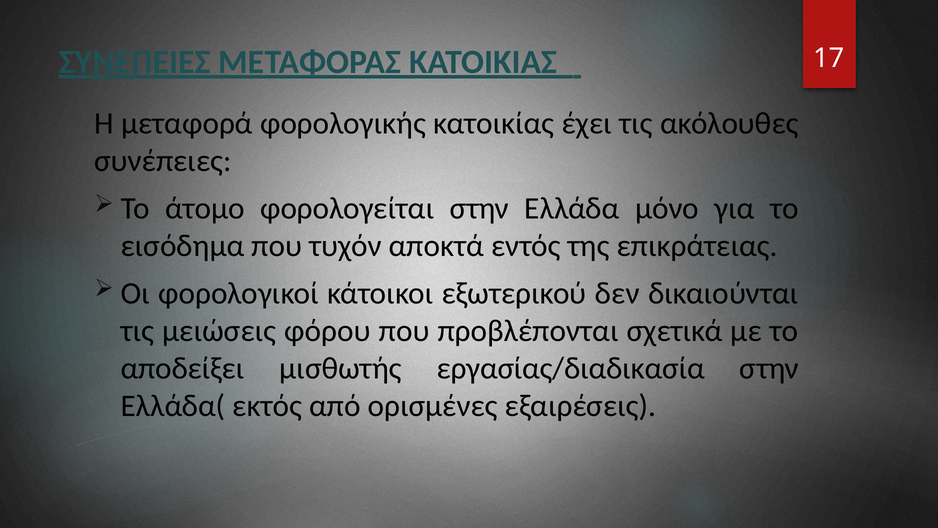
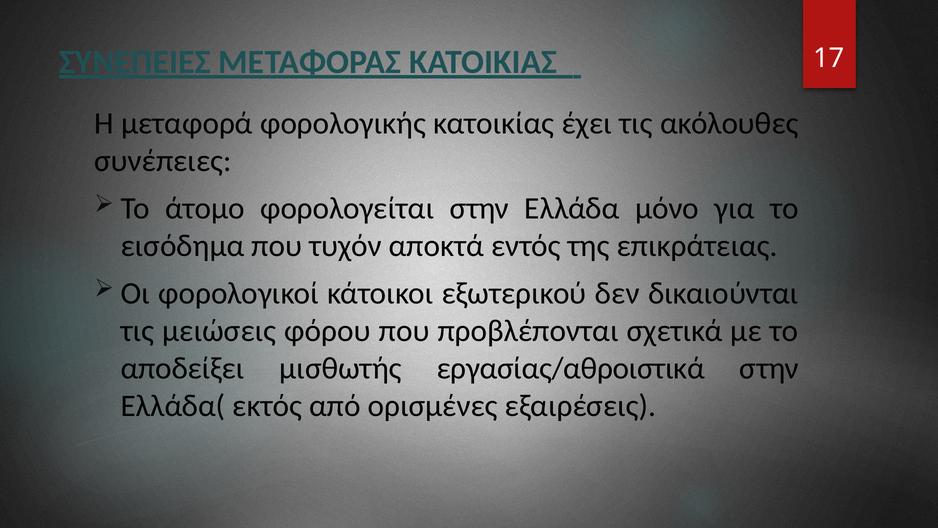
εργασίας/διαδικασία: εργασίας/διαδικασία -> εργασίας/αθροιστικά (571, 368)
